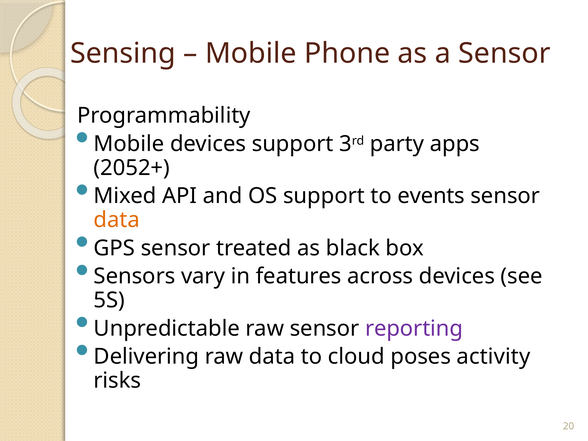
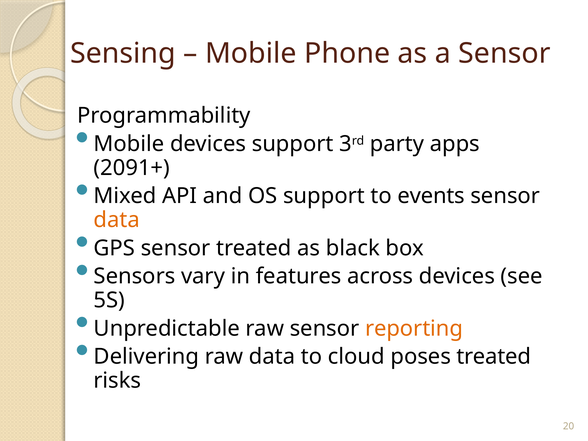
2052+: 2052+ -> 2091+ (132, 168)
reporting colour: purple -> orange (414, 328)
poses activity: activity -> treated (494, 357)
